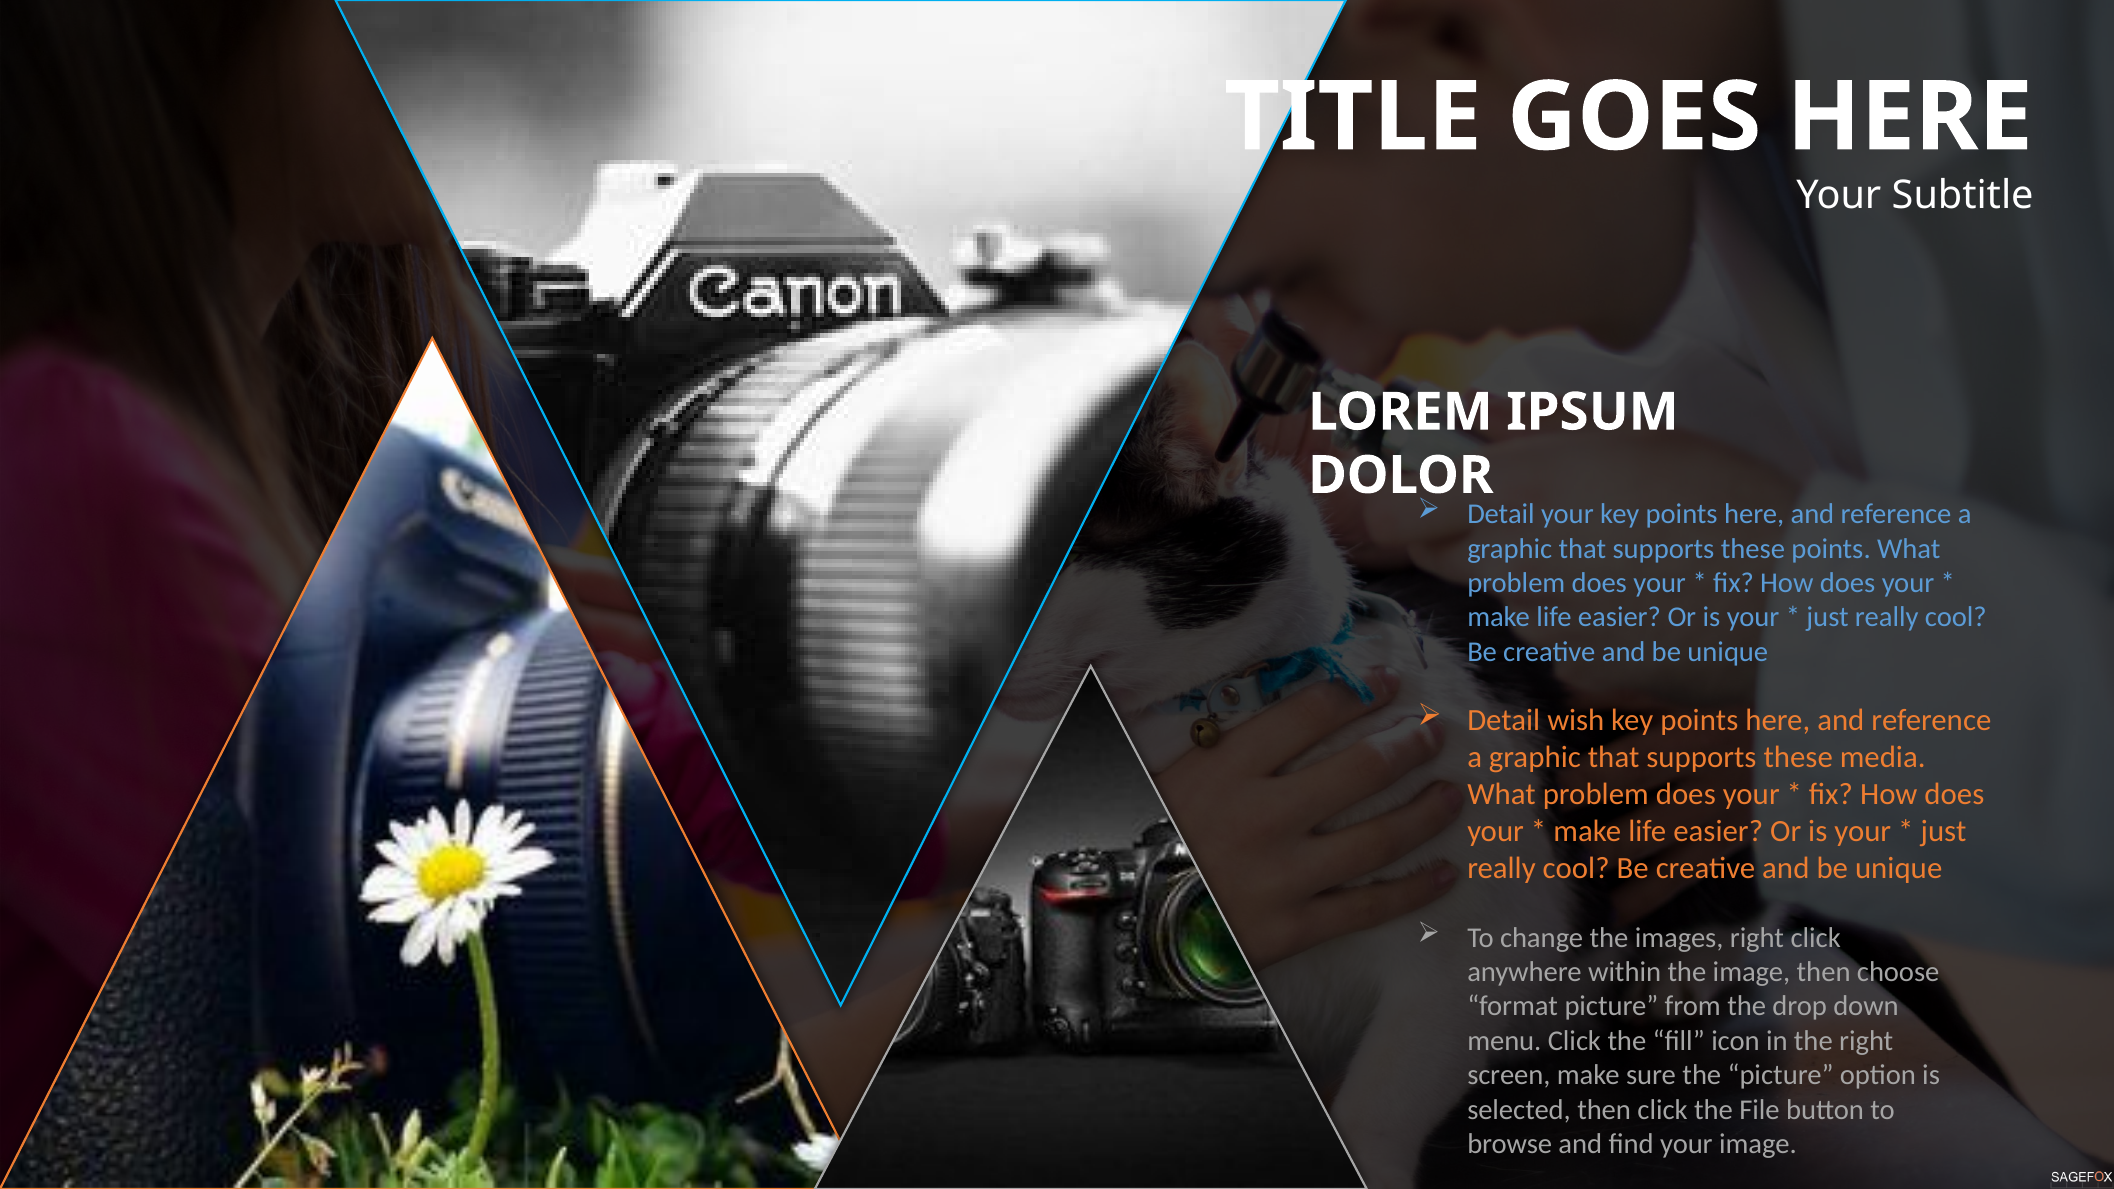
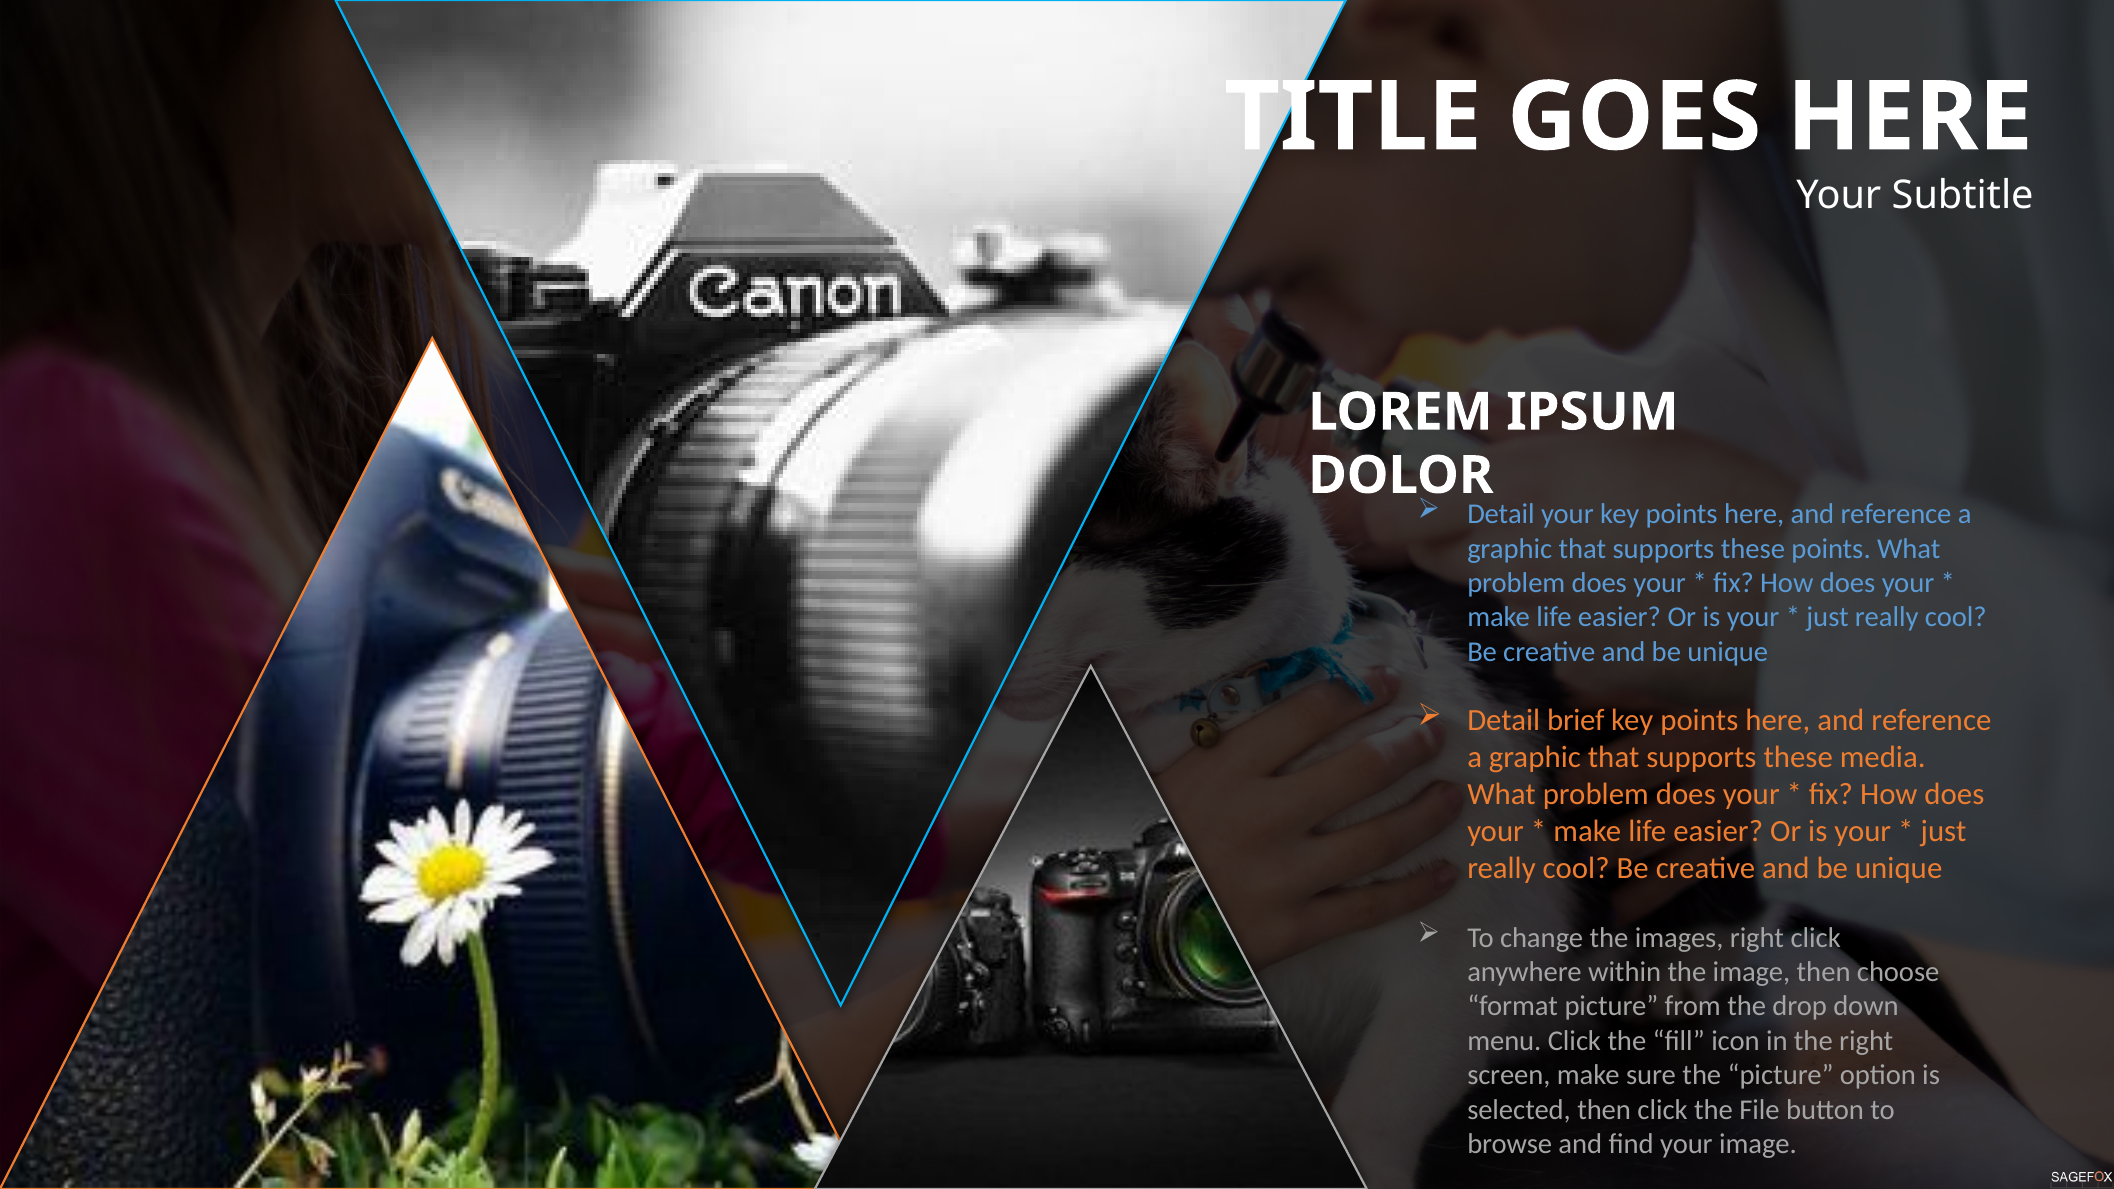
wish: wish -> brief (1576, 721)
